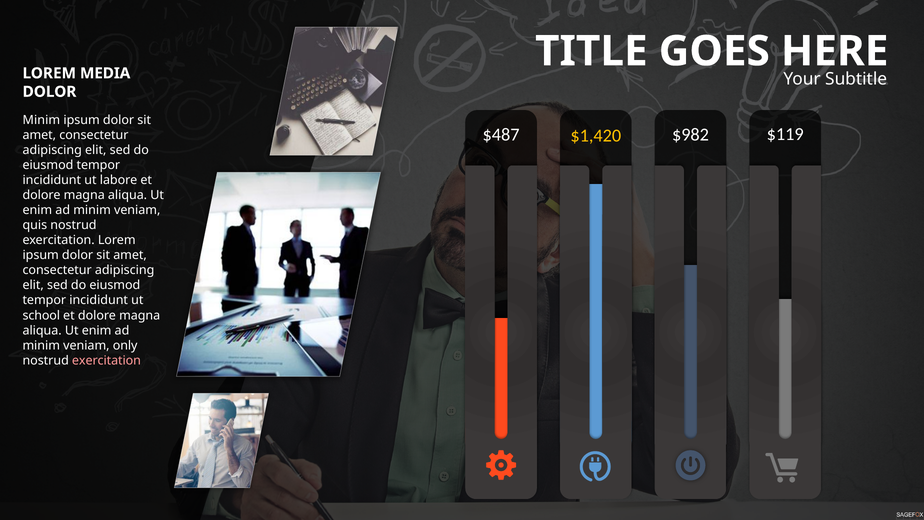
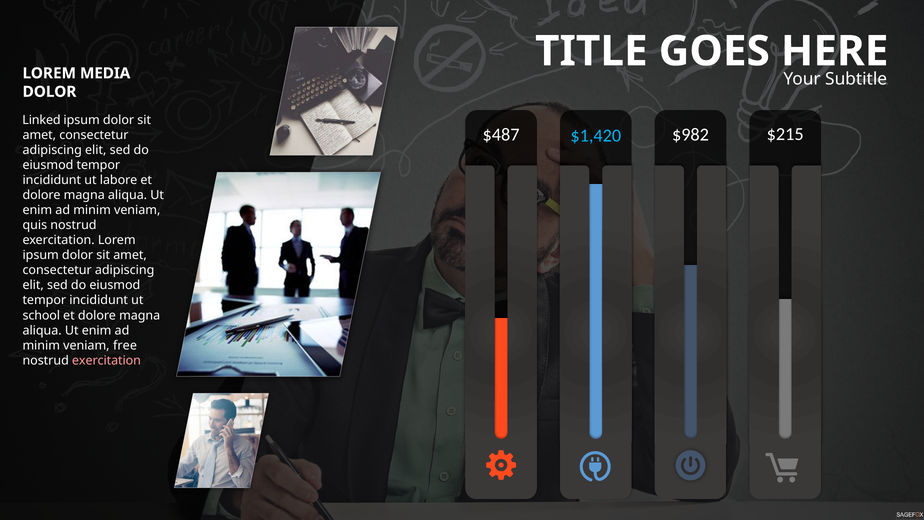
Minim: Minim -> Linked (41, 120)
$1,420 colour: yellow -> light blue (596, 136)
$119: $119 -> $215 (785, 134)
only: only -> free (125, 345)
